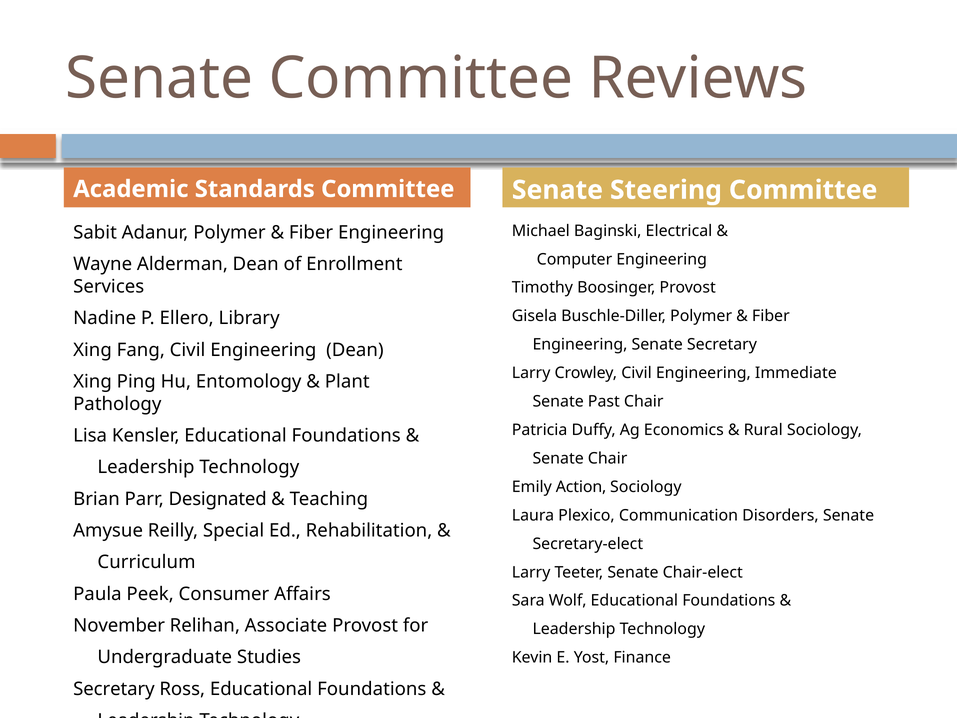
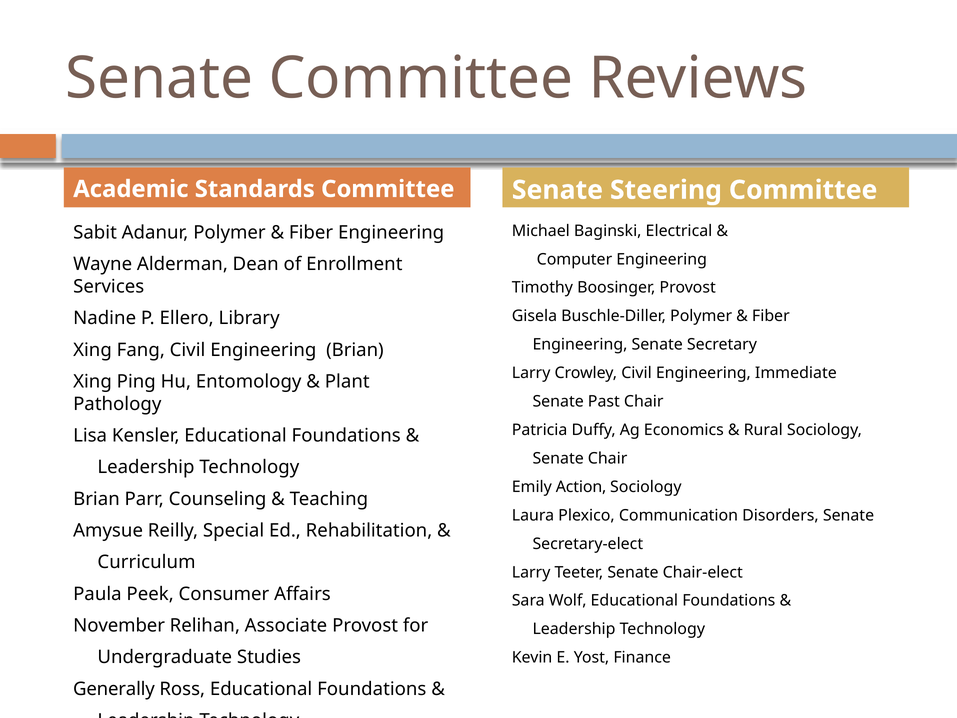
Engineering Dean: Dean -> Brian (355, 350)
Designated: Designated -> Counseling (218, 499)
Secretary: Secretary -> Generally (114, 689)
